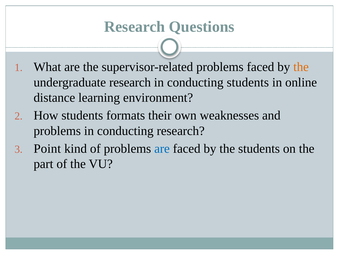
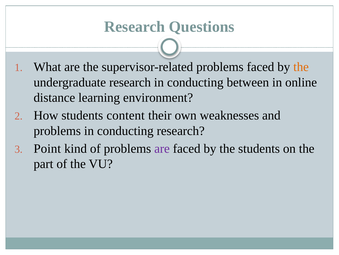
conducting students: students -> between (248, 82)
formats: formats -> content (126, 115)
are colour: blue -> purple (162, 148)
